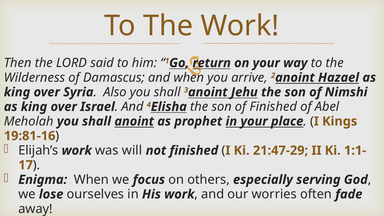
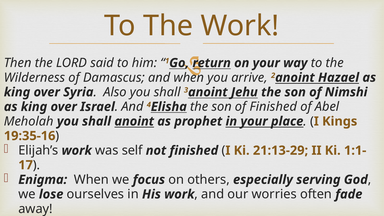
19:81-16: 19:81-16 -> 19:35-16 (30, 136)
will: will -> self (132, 150)
21:47-29: 21:47-29 -> 21:13-29 (281, 150)
